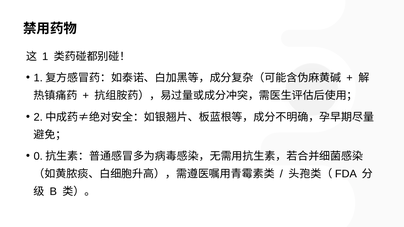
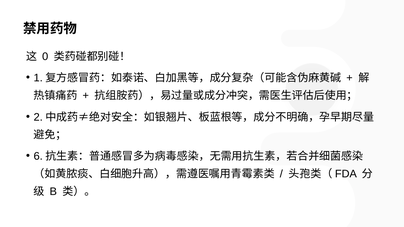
1: 1 -> 0 (45, 57)
0: 0 -> 6 (38, 156)
